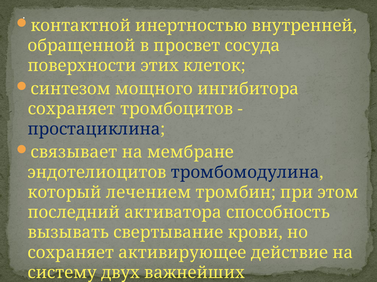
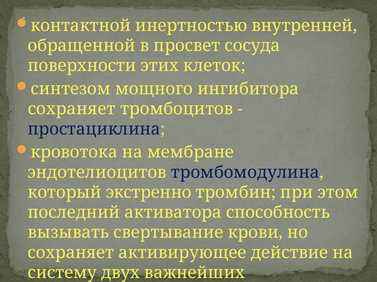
связывает: связывает -> кровотока (74, 153)
лечением: лечением -> экстренно (149, 193)
